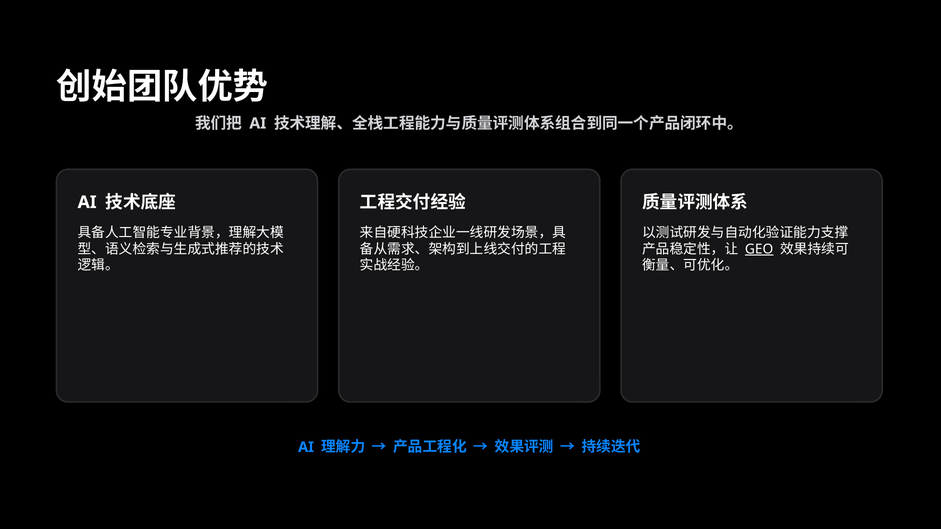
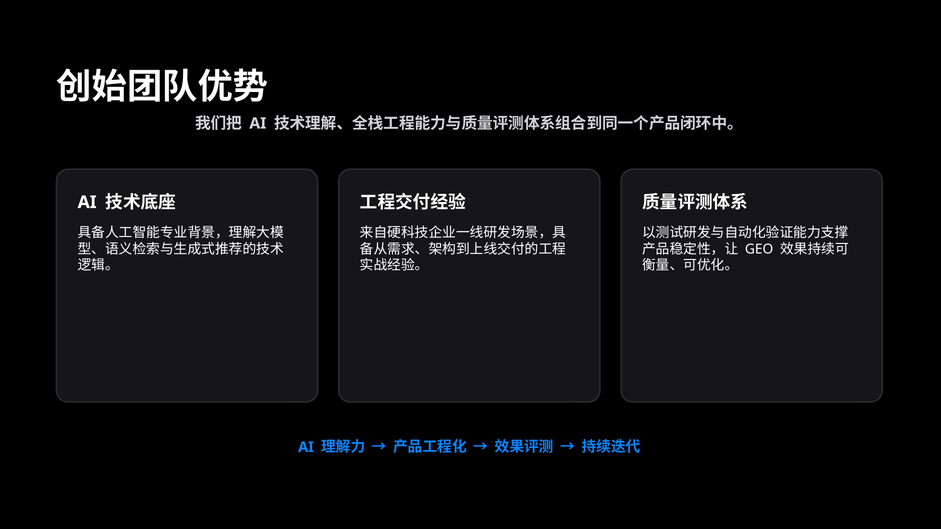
GEO underline: present -> none (759, 249)
